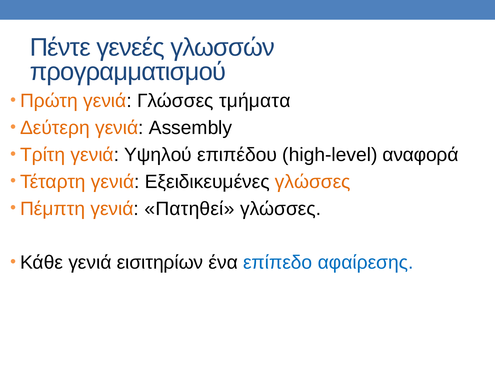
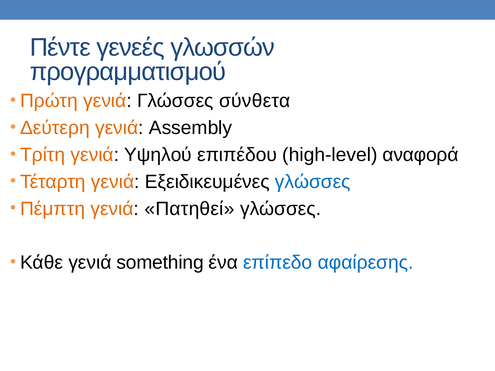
τμήματα: τμήματα -> σύνθετα (255, 101)
γλώσσες colour: orange -> blue (313, 182)
εισιτηρίων: εισιτηρίων -> something (160, 263)
